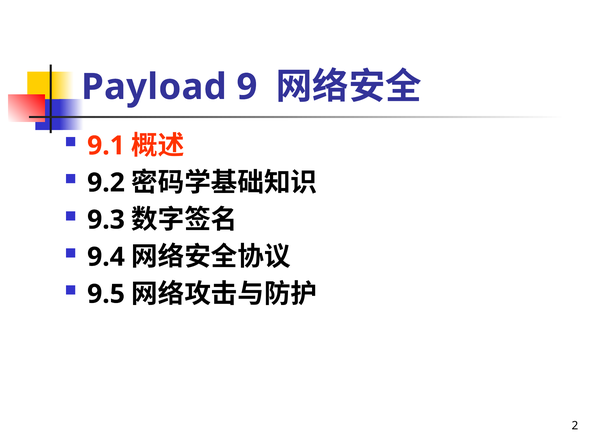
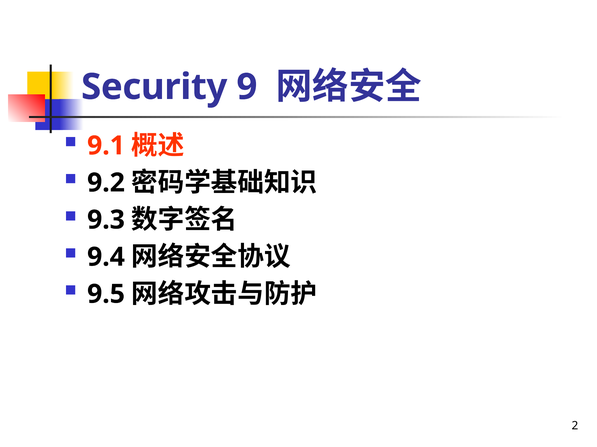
Payload: Payload -> Security (154, 87)
